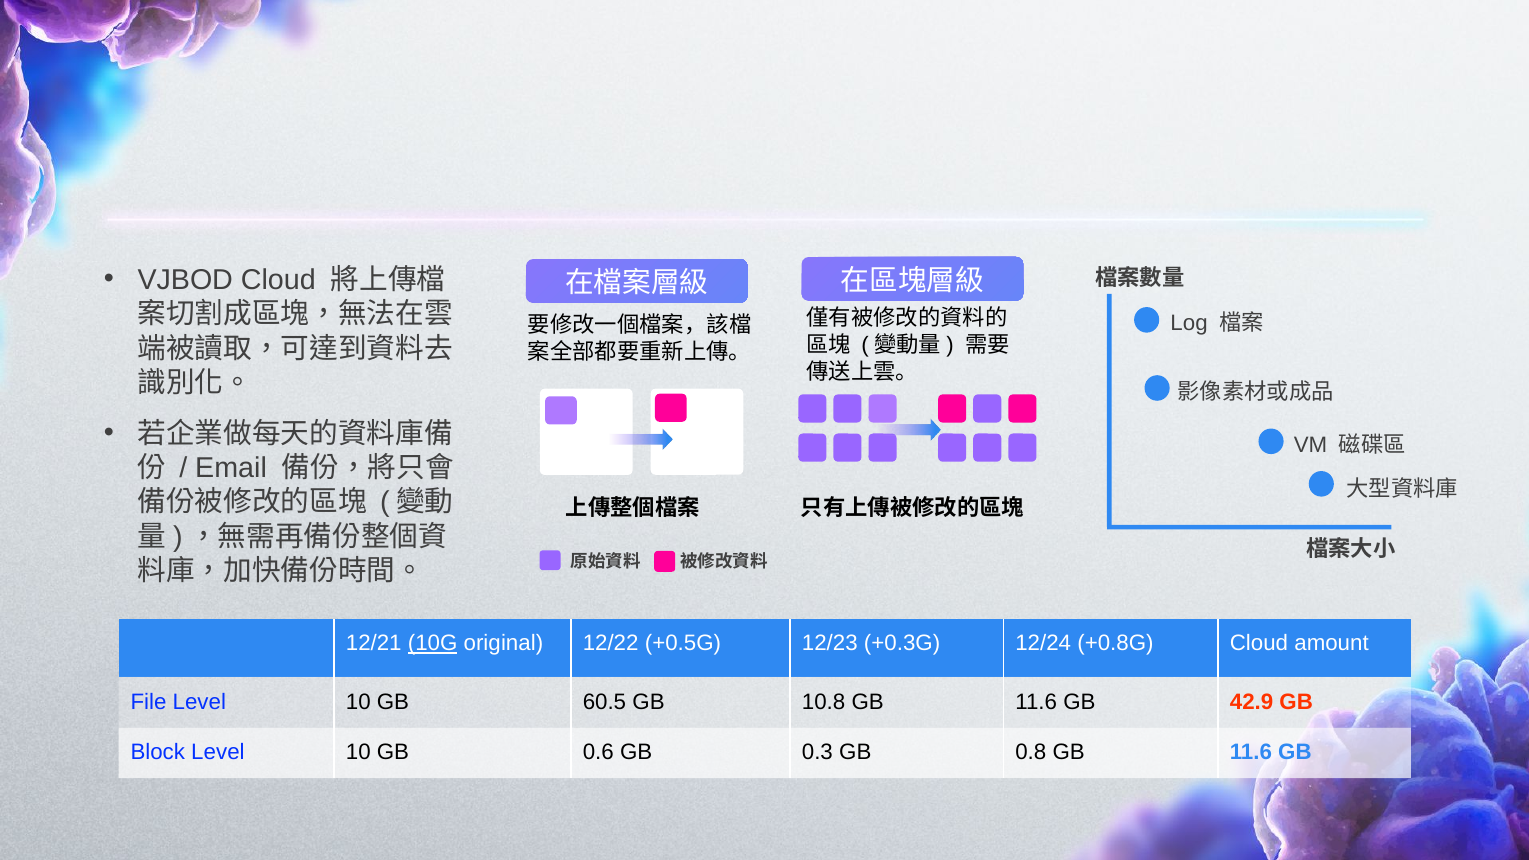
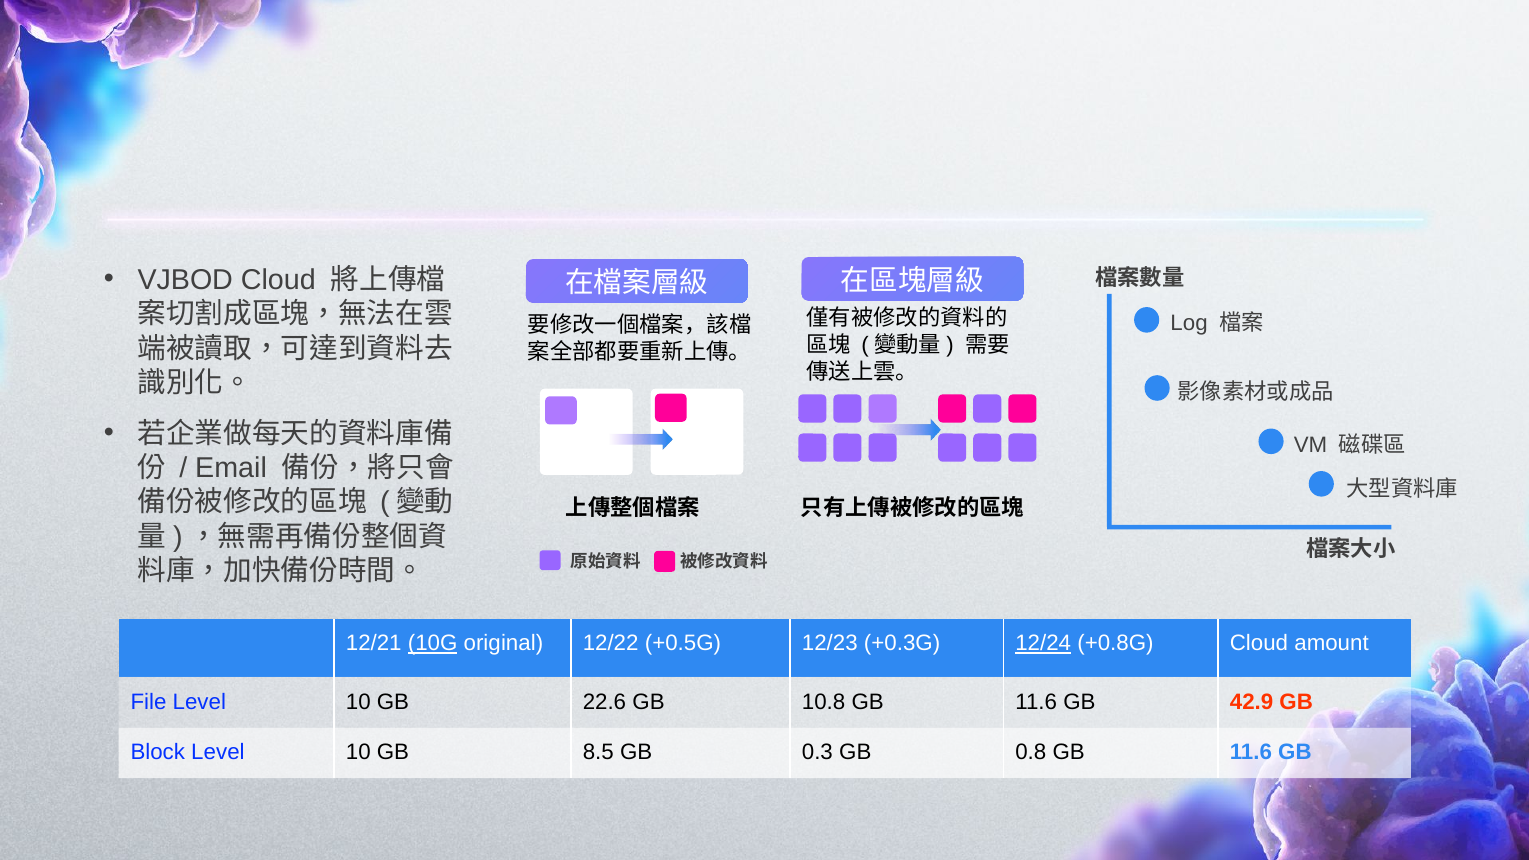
12/24 underline: none -> present (1043, 643)
60.5: 60.5 -> 22.6 (604, 702)
0.6: 0.6 -> 8.5 (598, 752)
